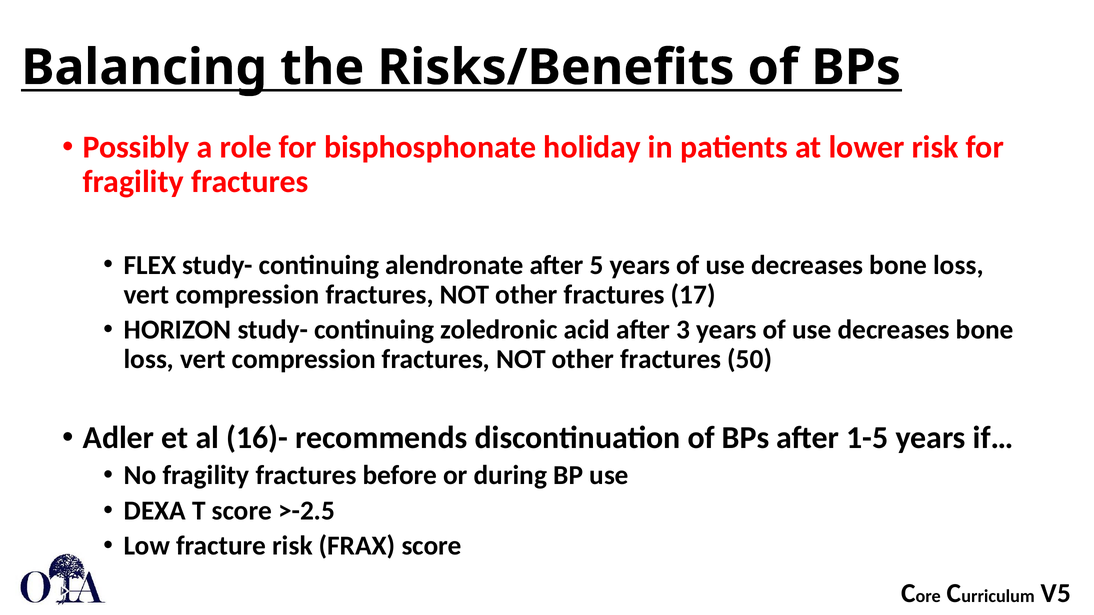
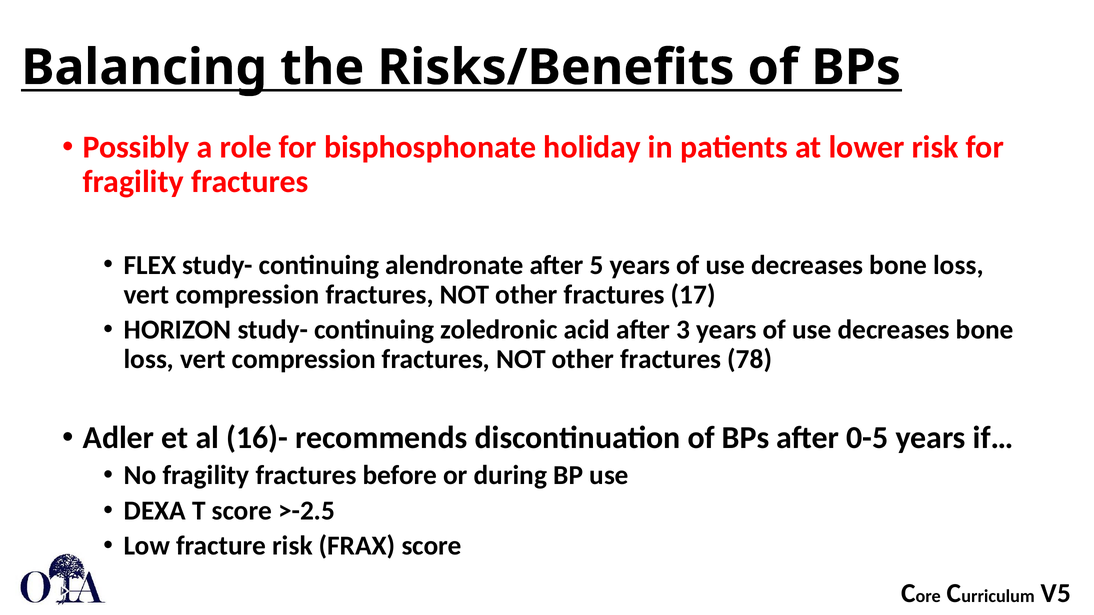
50: 50 -> 78 (750, 359)
1-5: 1-5 -> 0-5 (867, 438)
